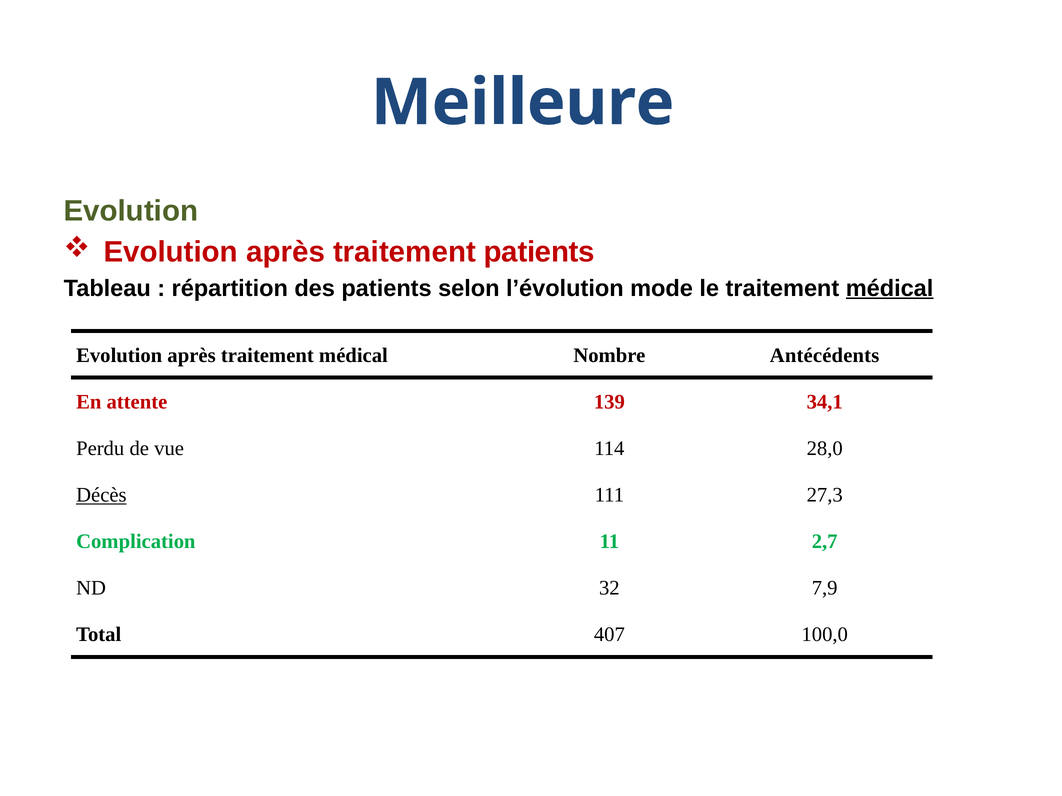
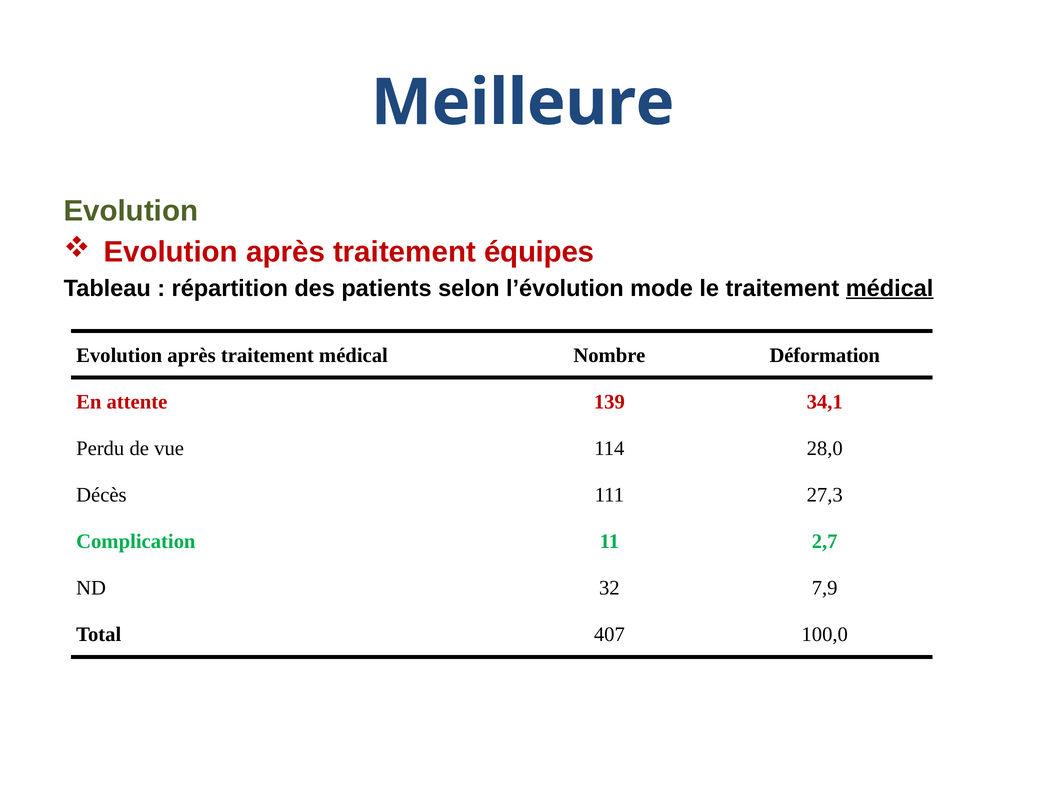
traitement patients: patients -> équipes (539, 252)
Antécédents: Antécédents -> Déformation (825, 356)
Décès underline: present -> none (101, 495)
